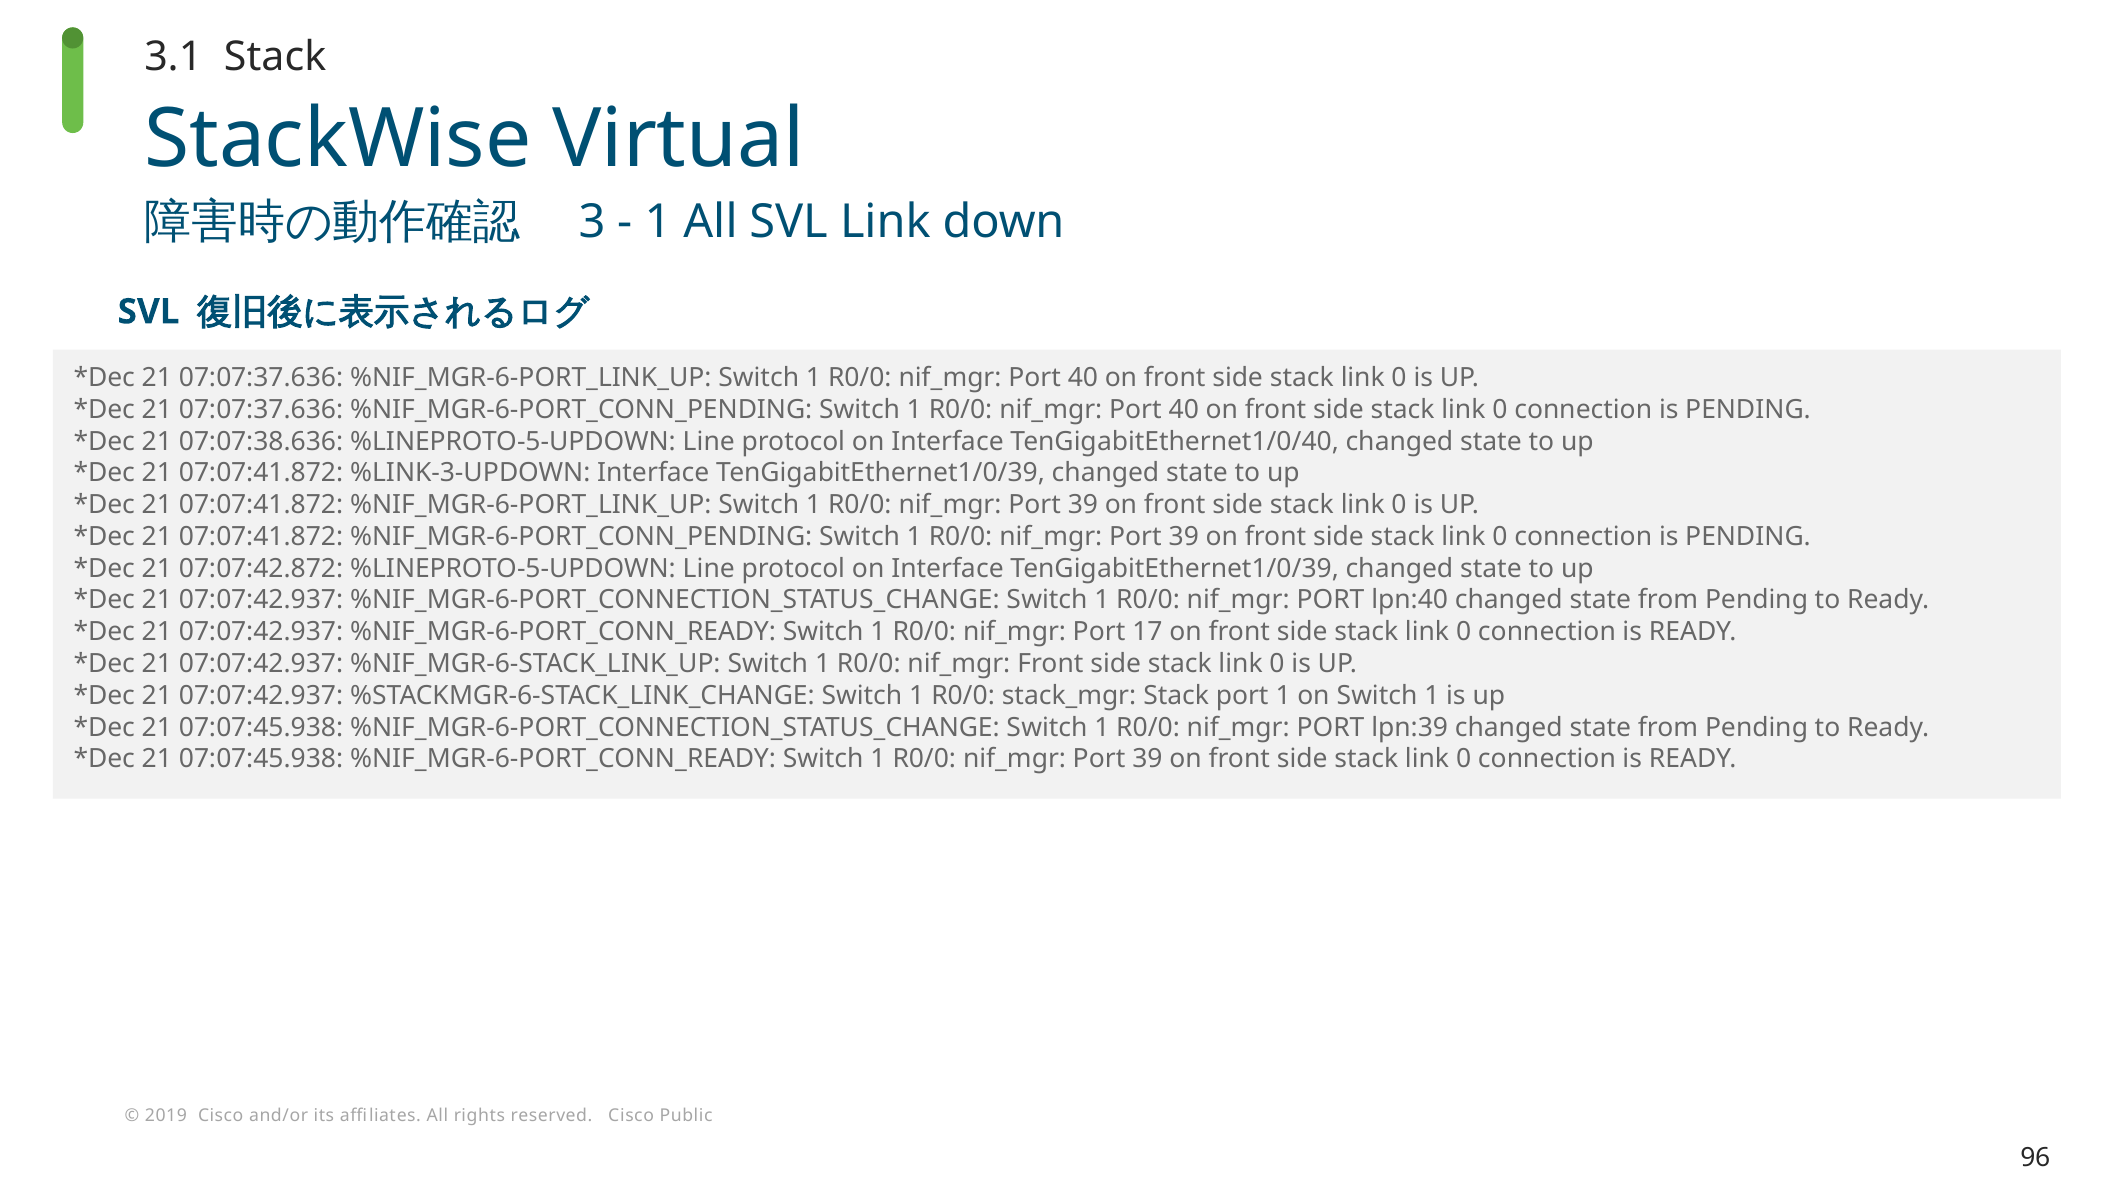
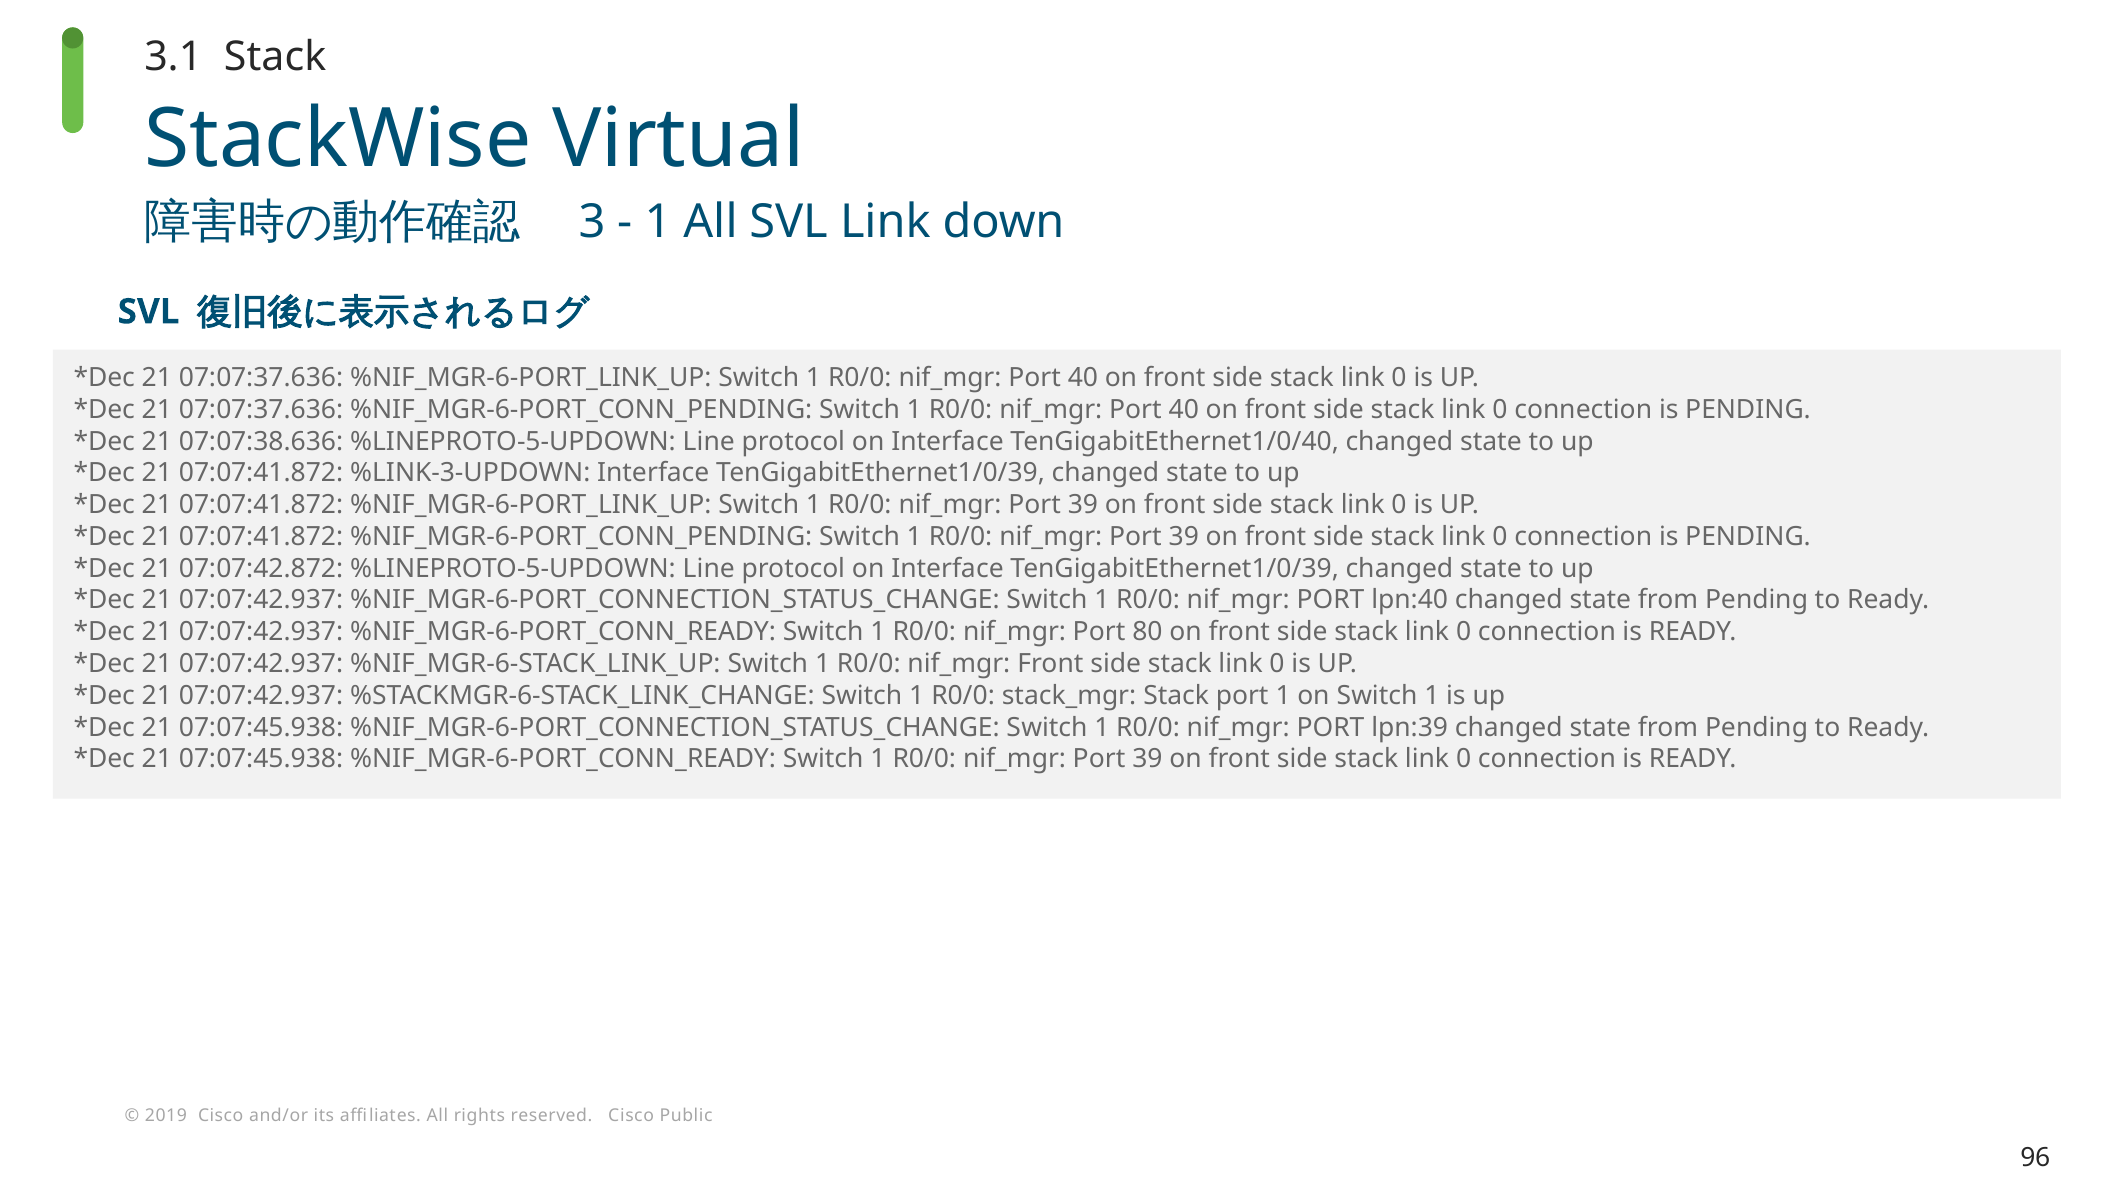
17: 17 -> 80 (1147, 632)
